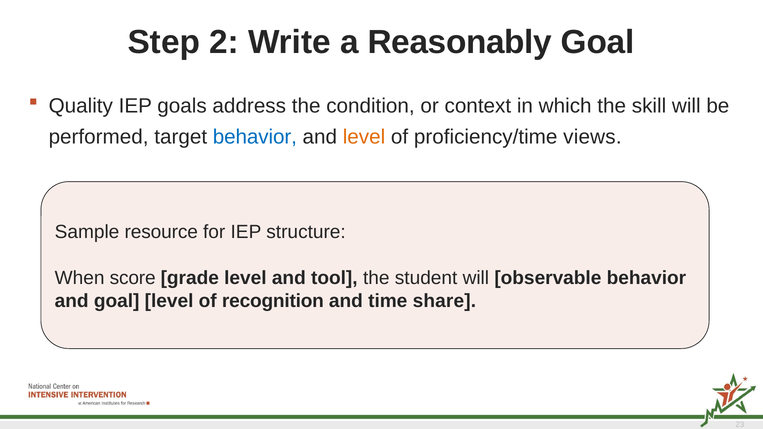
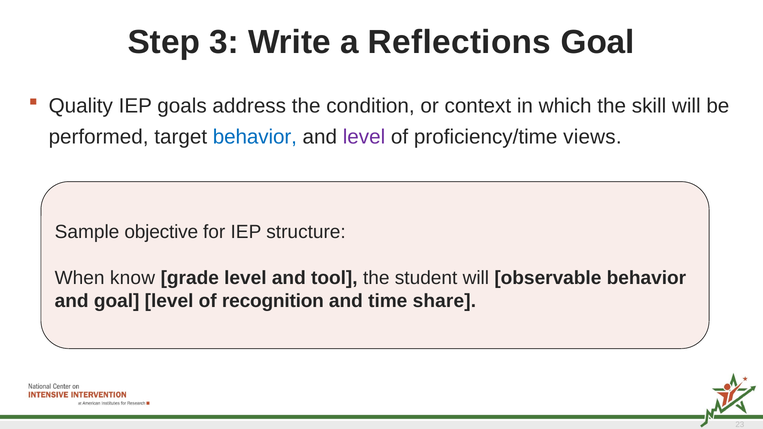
2: 2 -> 3 (224, 42)
Reasonably: Reasonably -> Reflections (459, 42)
level colour: orange -> purple (364, 137)
resource: resource -> objective (161, 232)
score: score -> know (133, 278)
